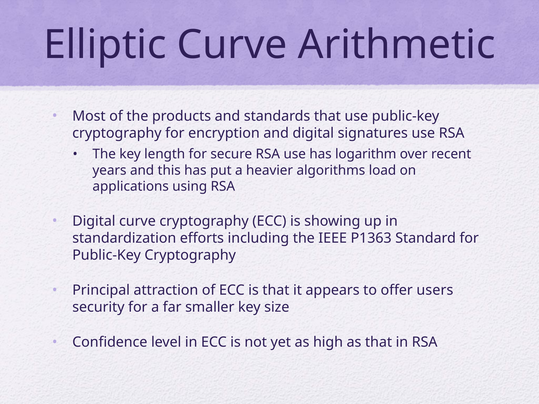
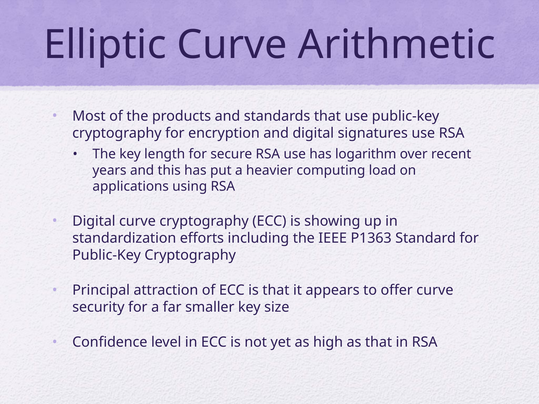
algorithms: algorithms -> computing (331, 170)
offer users: users -> curve (435, 290)
